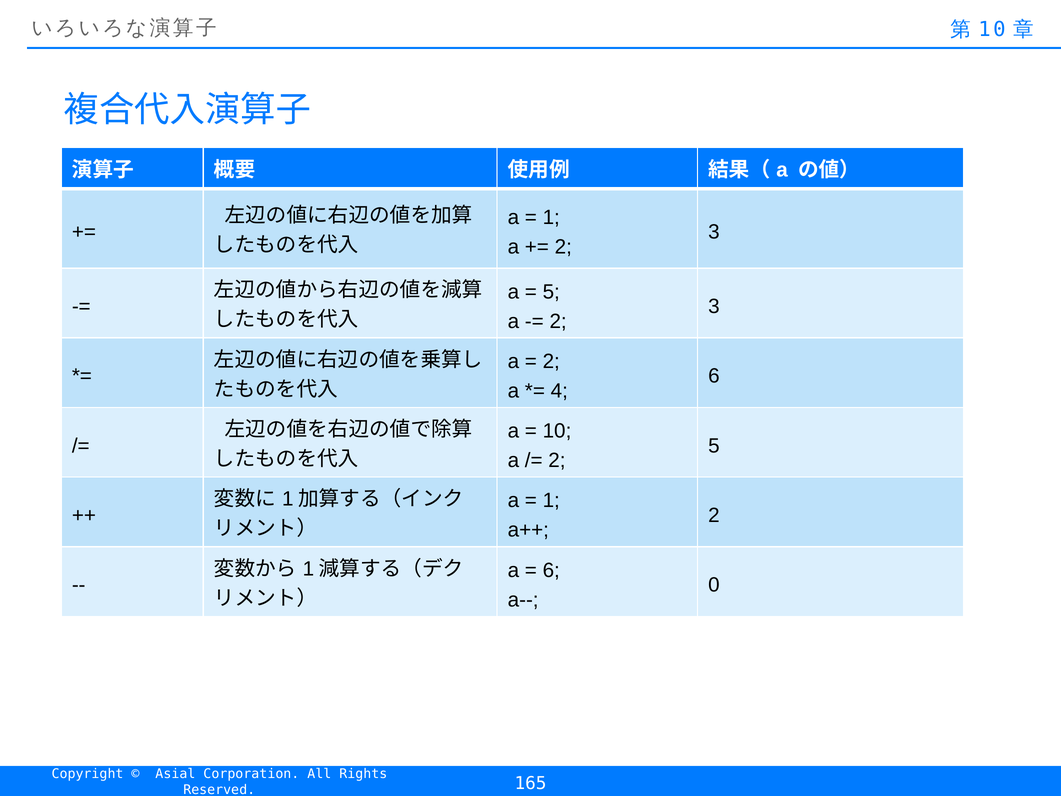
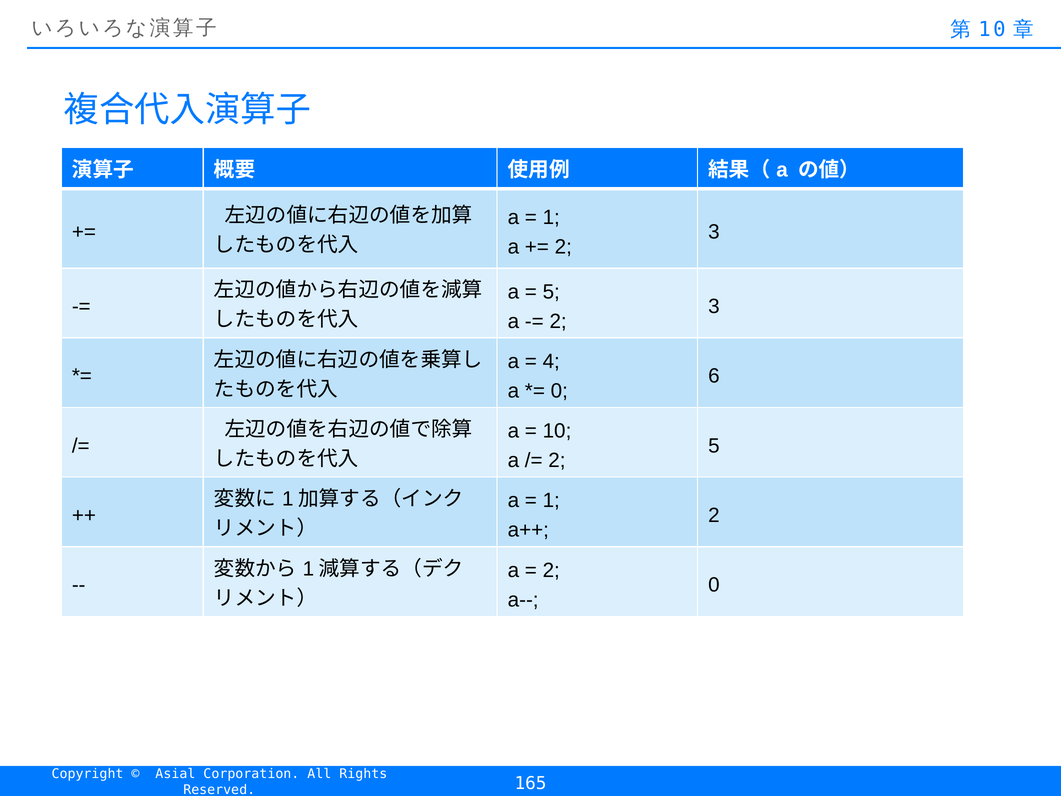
2: 2 -> 4 (551, 361)
4: 4 -> 0 (559, 391)
6: 6 -> 2 (551, 570)
